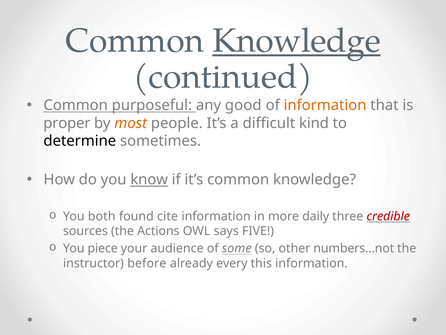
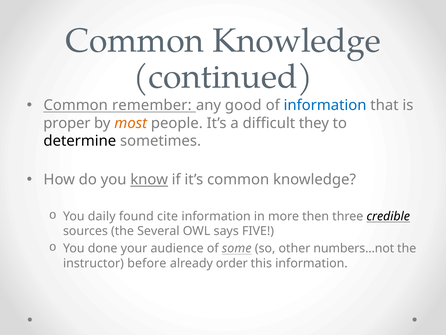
Knowledge underline: present -> none (297, 41)
purposeful: purposeful -> remember (152, 105)
information colour: orange -> blue (325, 105)
kind: kind -> they (314, 123)
both: both -> daily (102, 216)
daily: daily -> then (316, 216)
credible colour: red -> black (388, 216)
Actions: Actions -> Several (158, 231)
piece: piece -> done (103, 248)
every: every -> order (232, 263)
